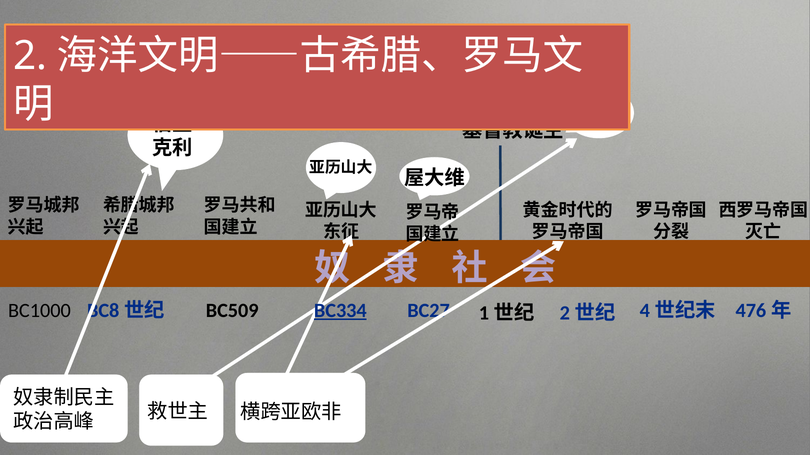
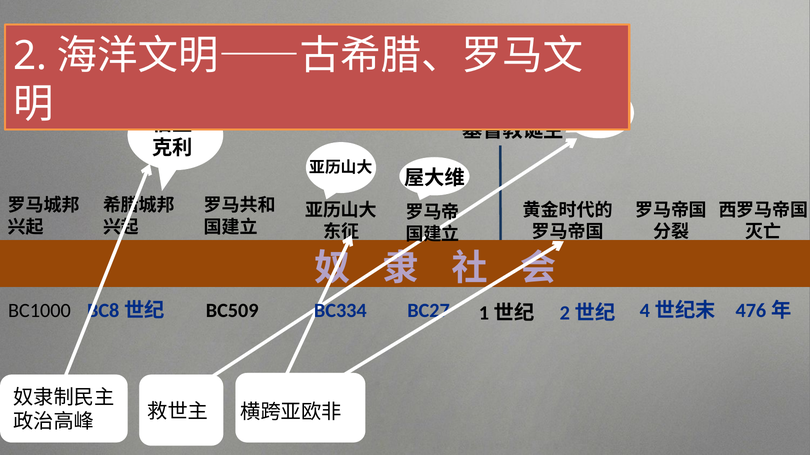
BC334 underline: present -> none (340, 311)
